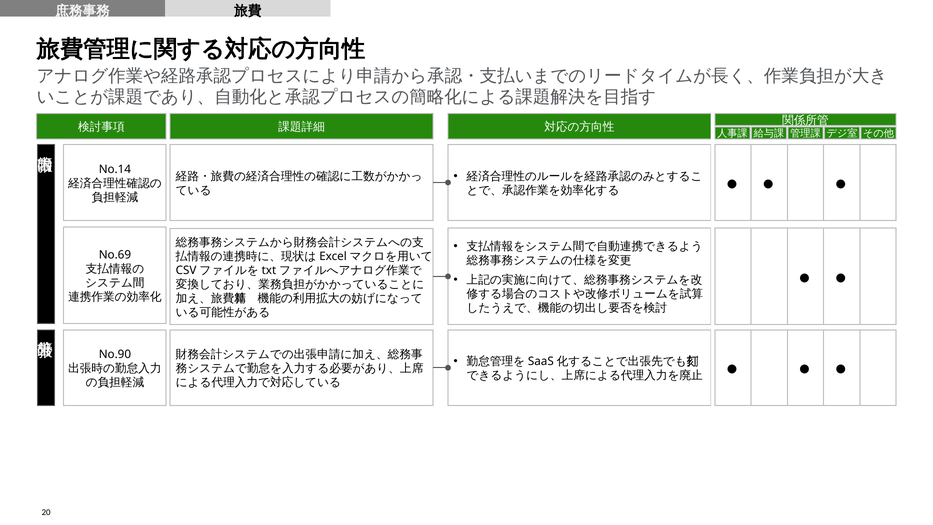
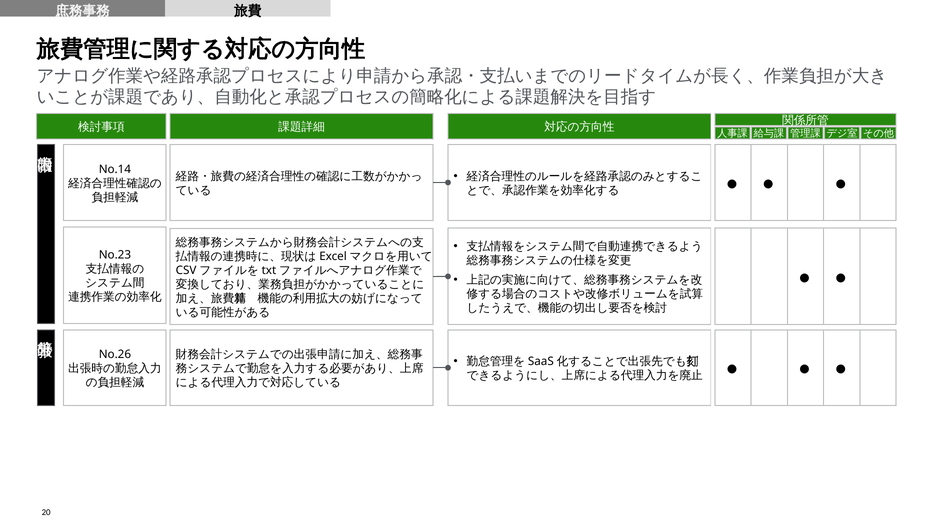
No.69: No.69 -> No.23 (115, 255)
No.90: No.90 -> No.26 (115, 354)
